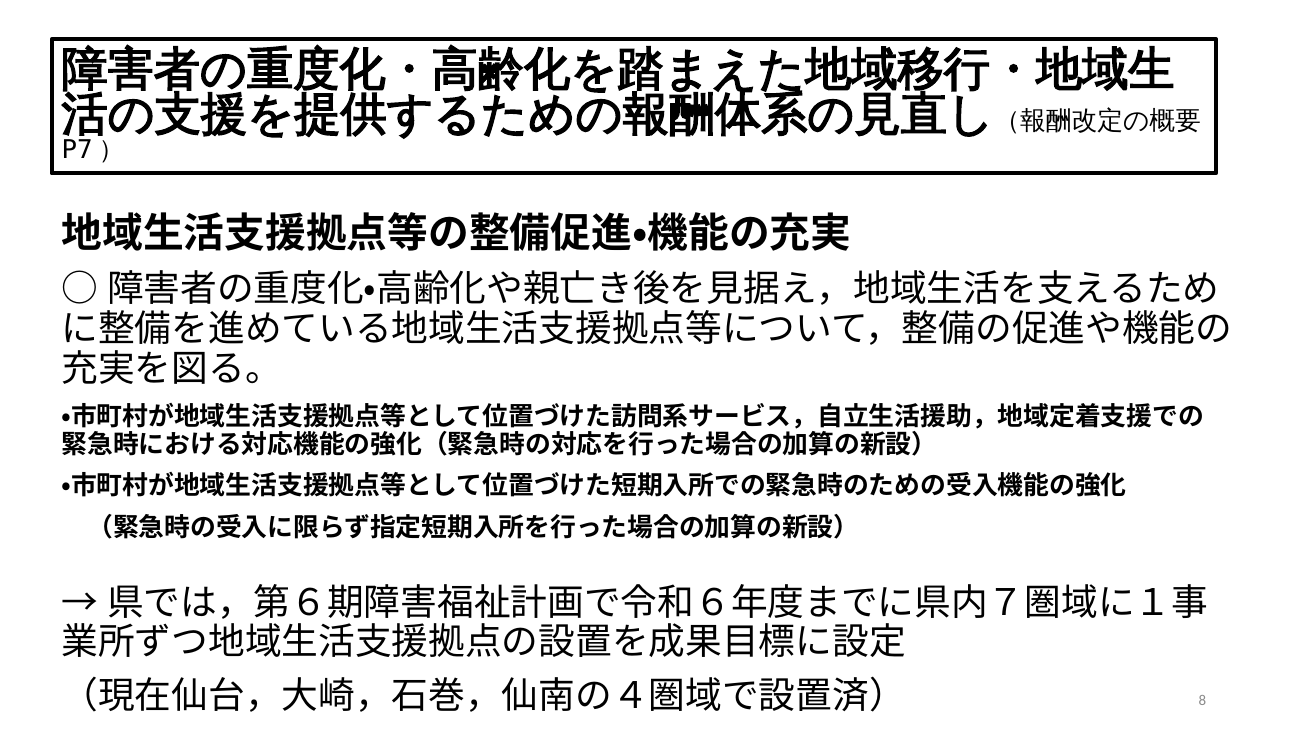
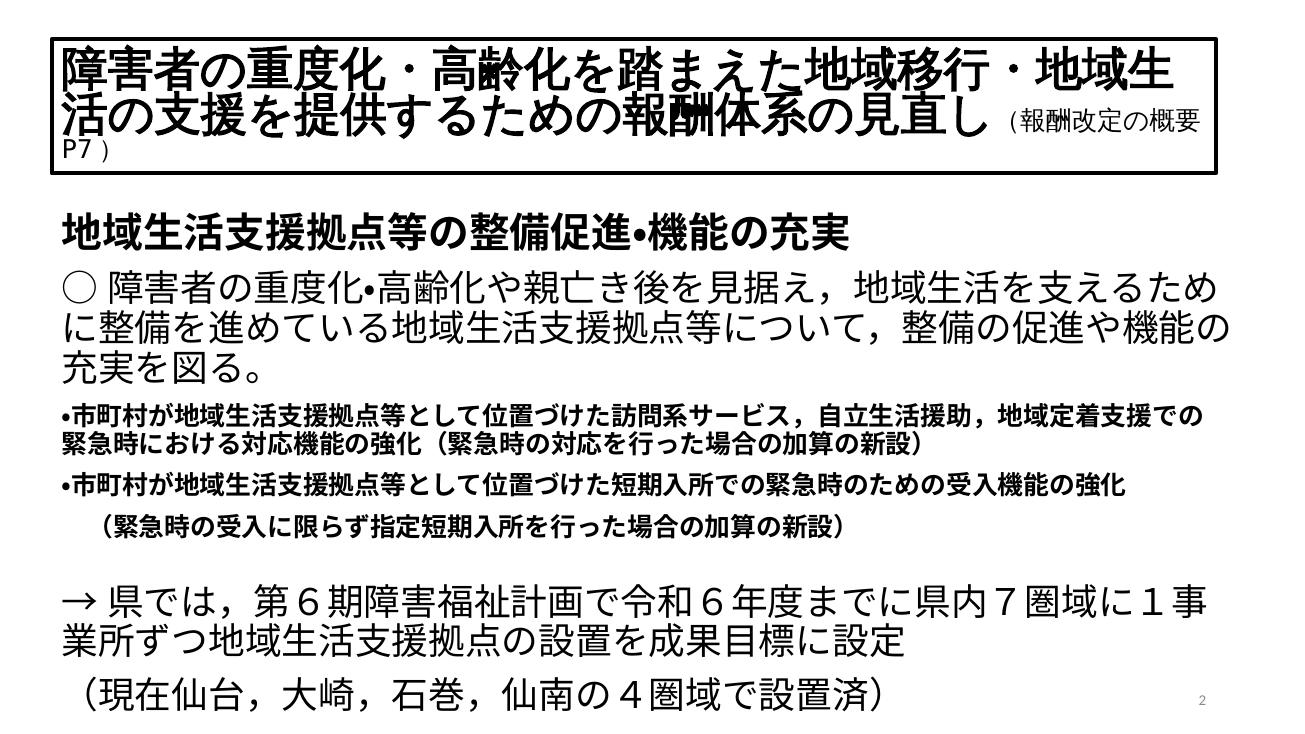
8: 8 -> 2 (1203, 701)
